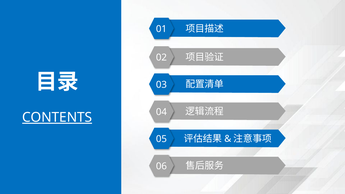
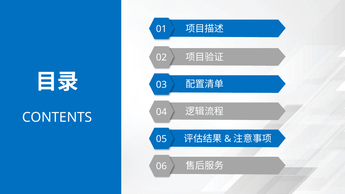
CONTENTS underline: present -> none (57, 117)
